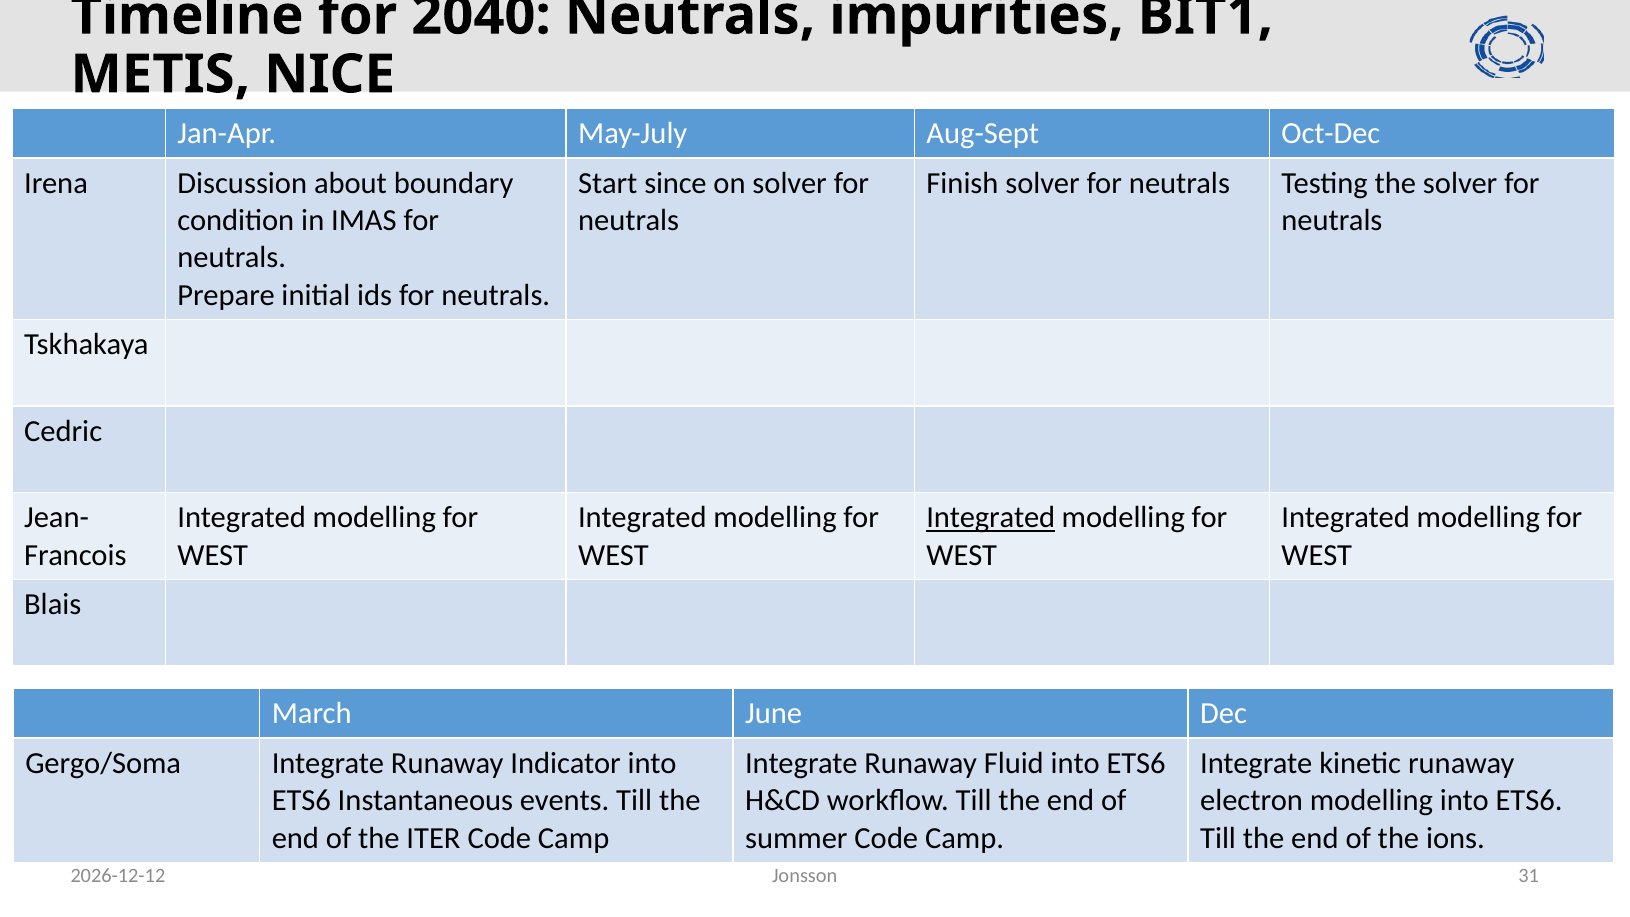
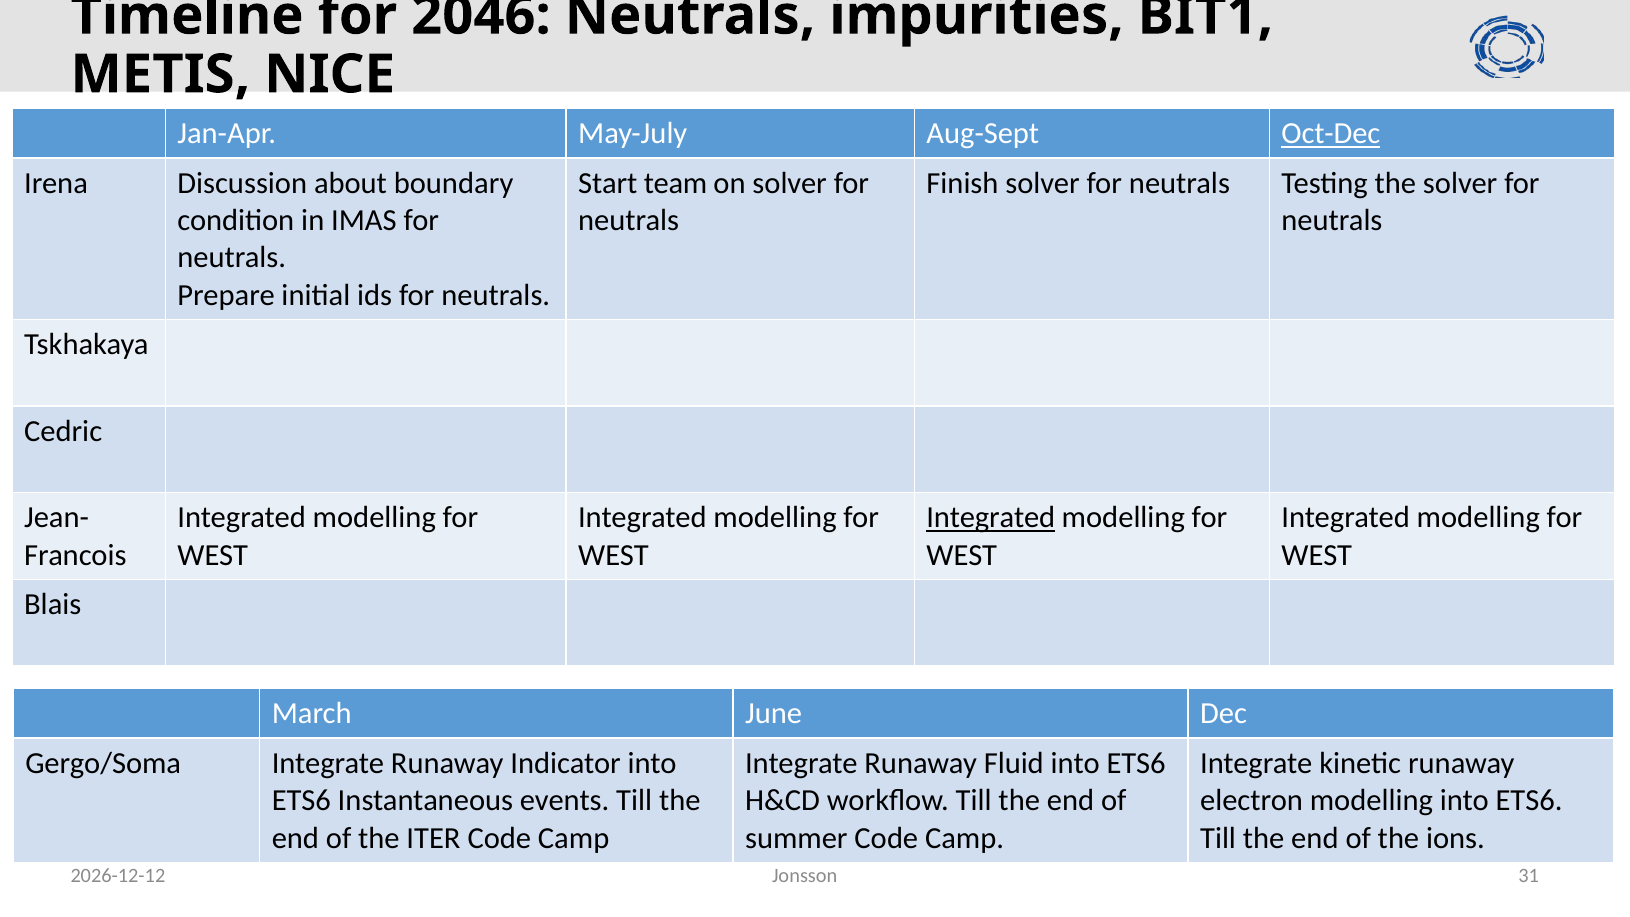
2040: 2040 -> 2046 (481, 16)
Oct-Dec underline: none -> present (1331, 134)
since: since -> team (676, 183)
